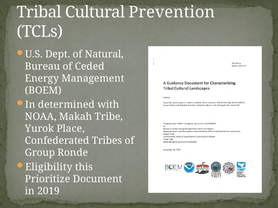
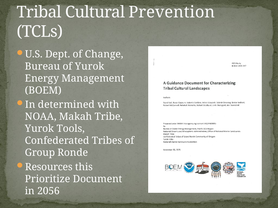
Natural: Natural -> Change (104, 54)
of Ceded: Ceded -> Yurok (90, 66)
Place: Place -> Tools (71, 129)
Eligibility: Eligibility -> Resources (49, 167)
2019: 2019 -> 2056 (48, 191)
